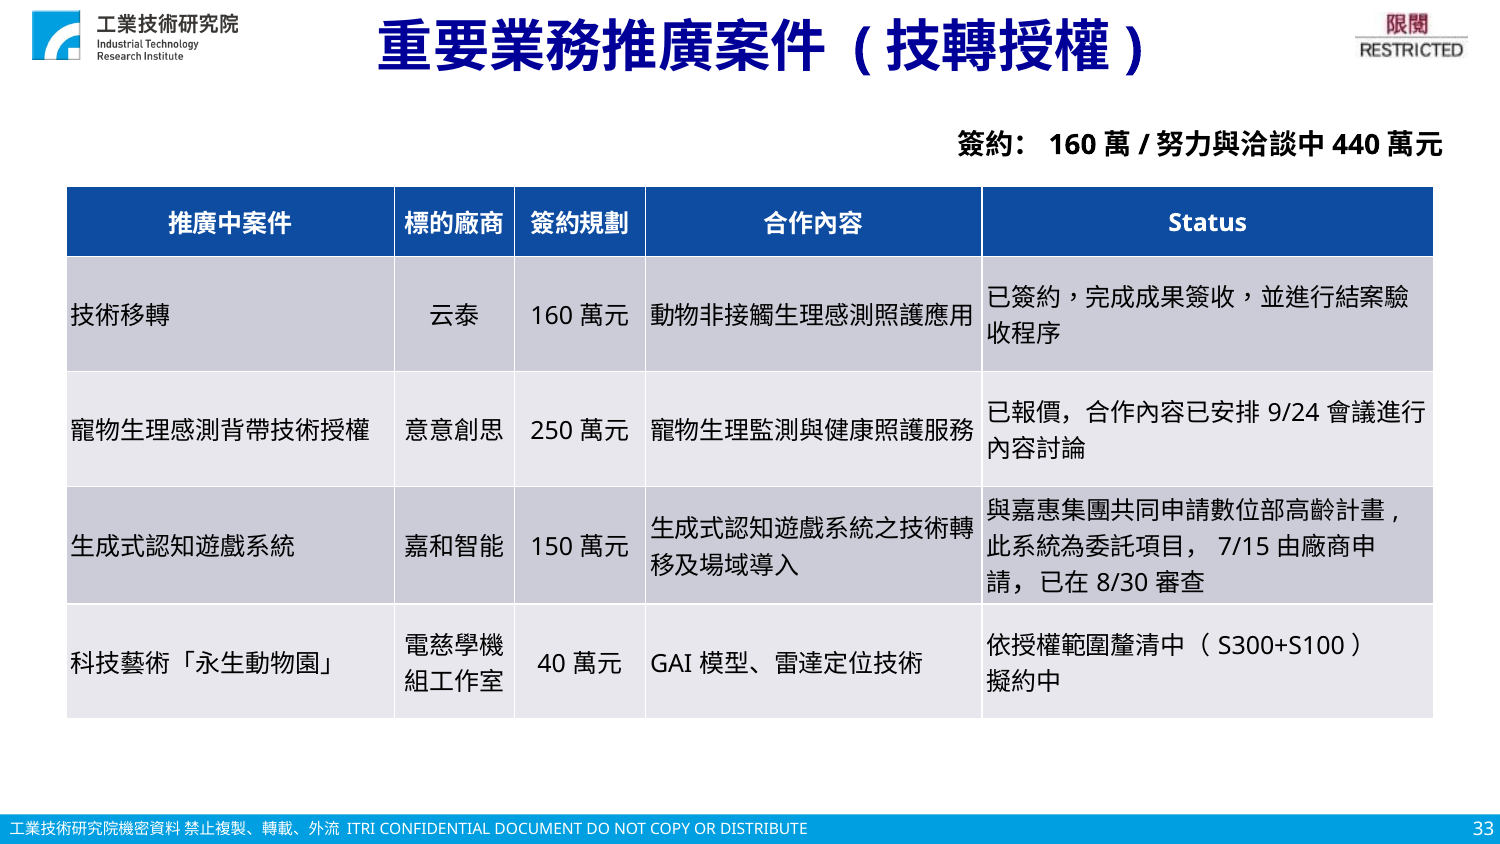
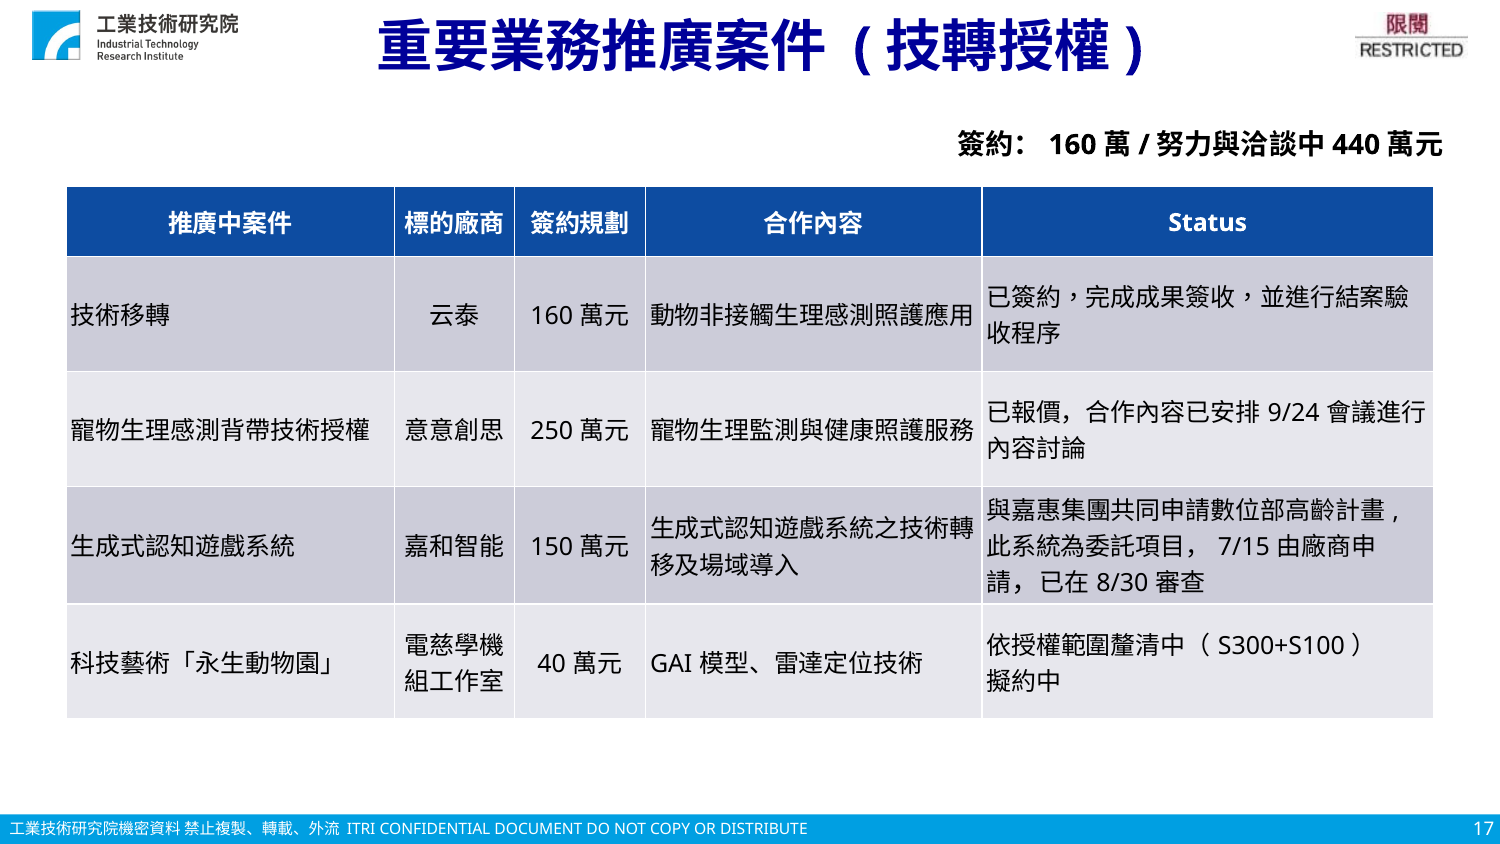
33: 33 -> 17 (1484, 829)
